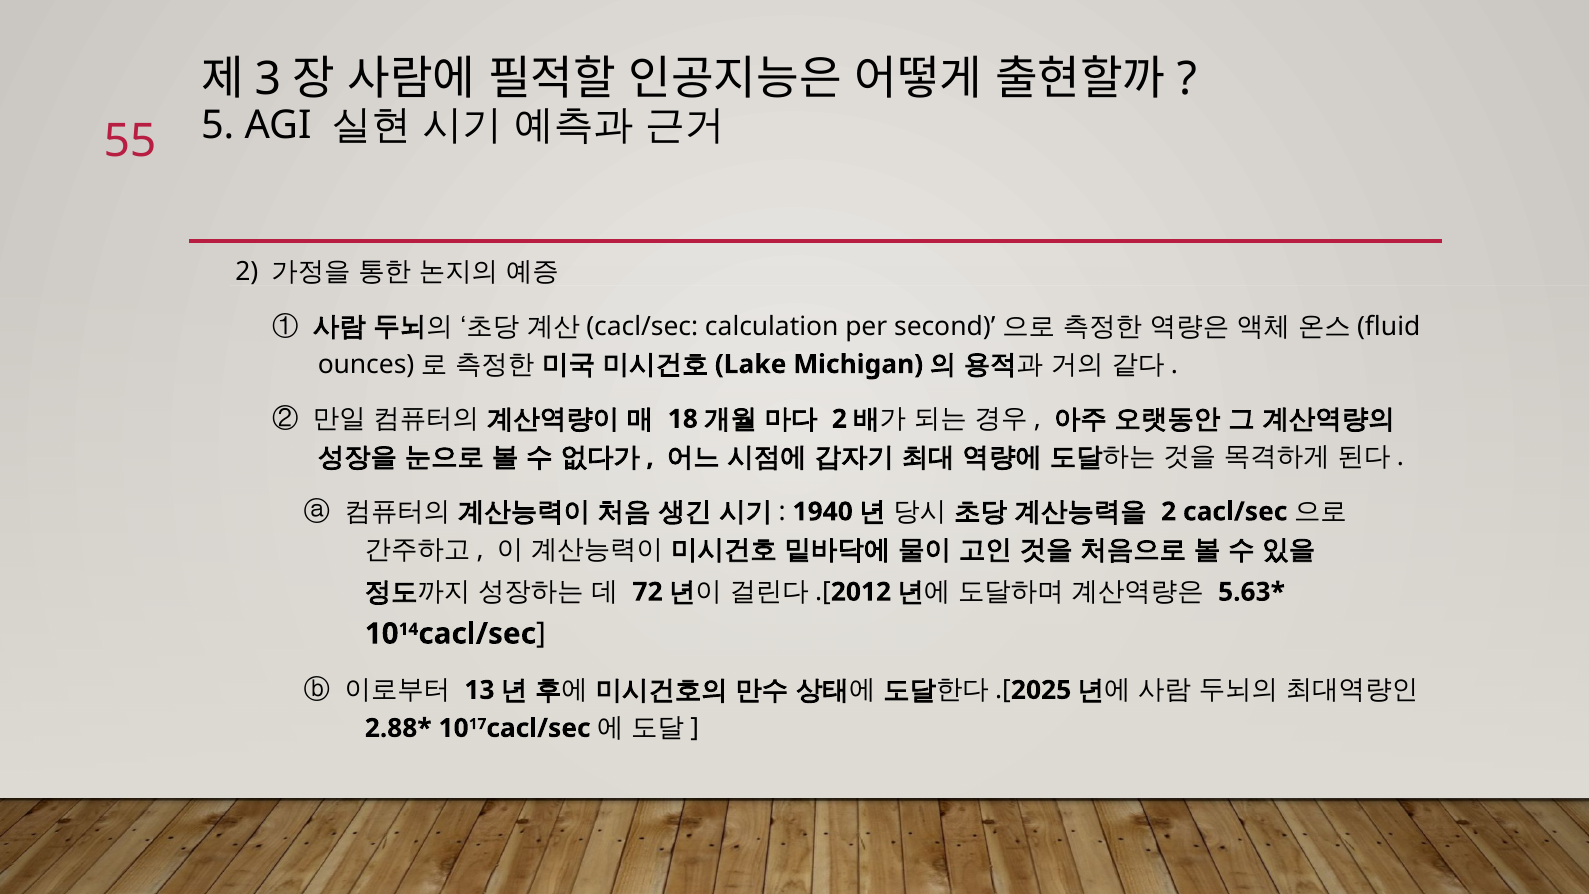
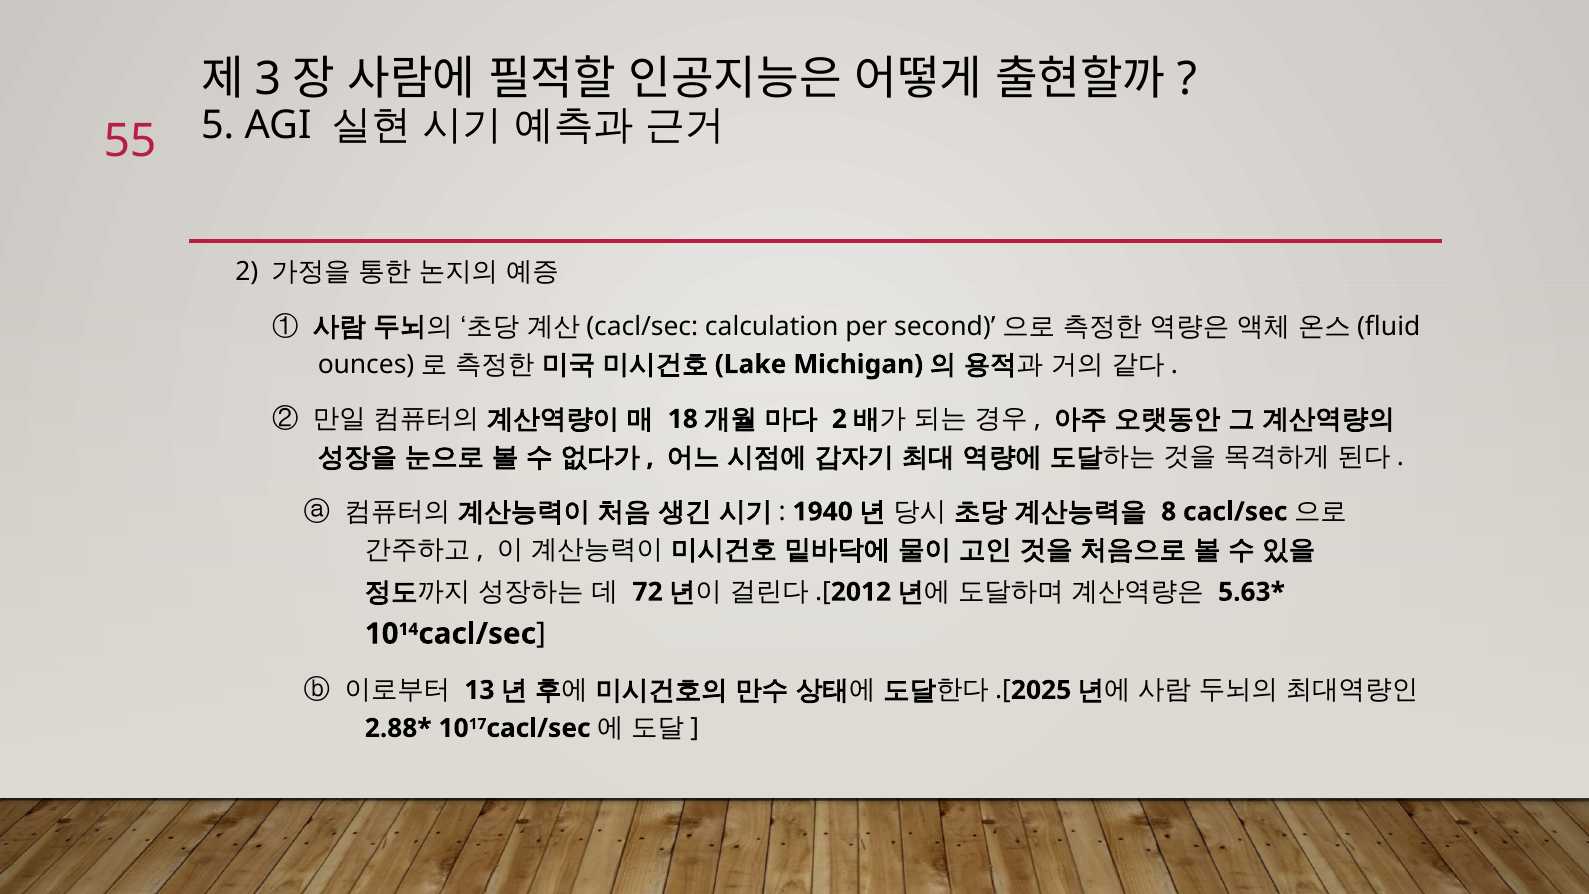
2: 2 -> 8 (1169, 512)
